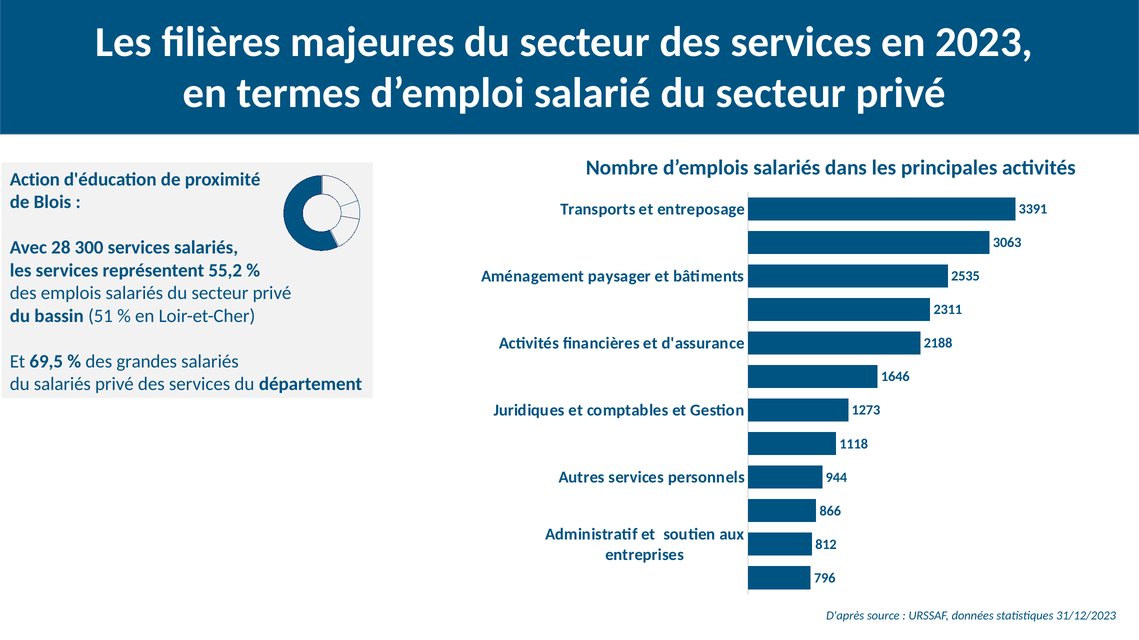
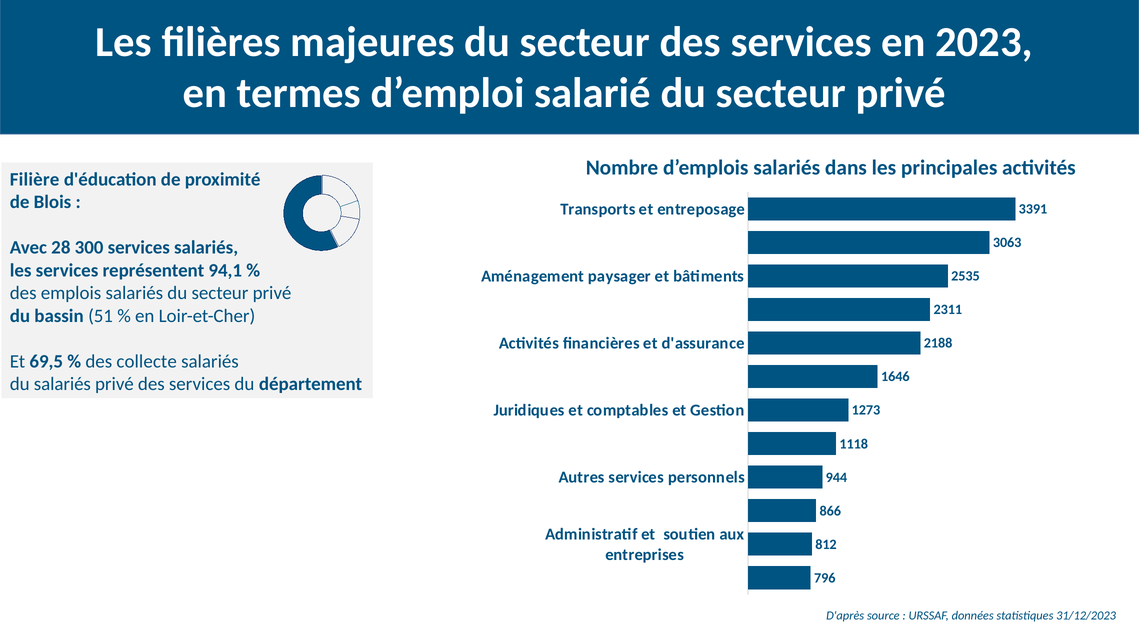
Action: Action -> Filière (35, 180)
55,2: 55,2 -> 94,1 (225, 271)
grandes: grandes -> collecte (147, 362)
